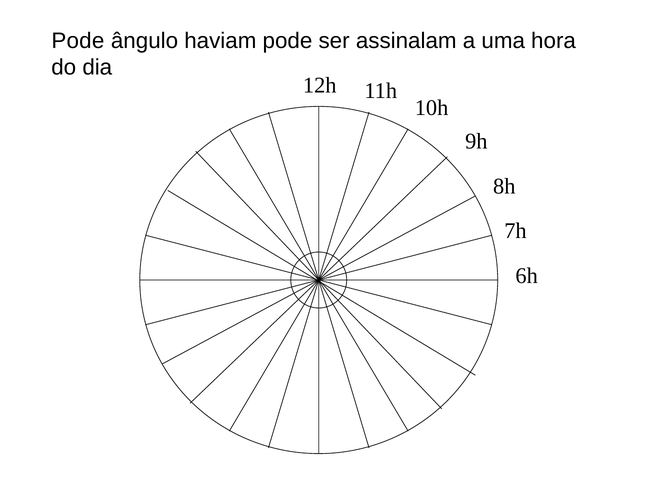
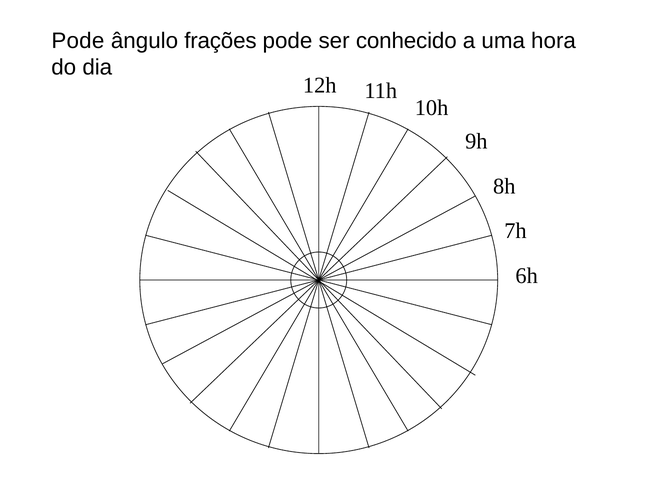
haviam: haviam -> frações (220, 41)
assinalam: assinalam -> conhecido (406, 41)
